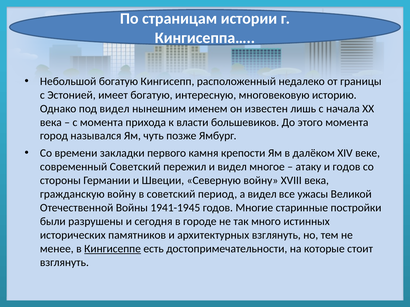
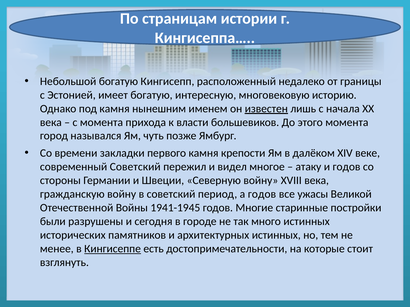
под видел: видел -> камня (115, 109)
известен underline: none -> present (266, 109)
а видел: видел -> годов (262, 194)
архитектурных взглянуть: взглянуть -> истинных (276, 235)
